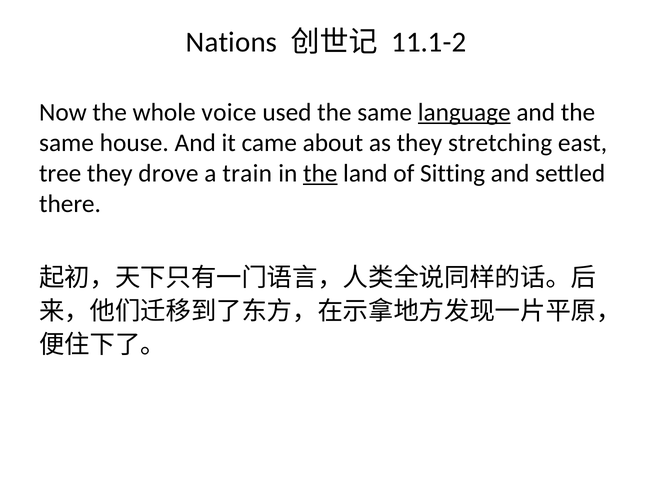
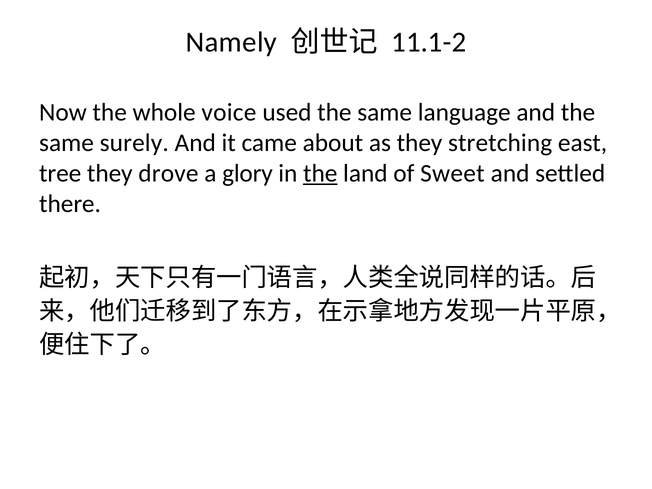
Nations: Nations -> Namely (231, 42)
language underline: present -> none (464, 113)
house: house -> surely (134, 143)
train: train -> glory (247, 173)
Sitting: Sitting -> Sweet (452, 173)
